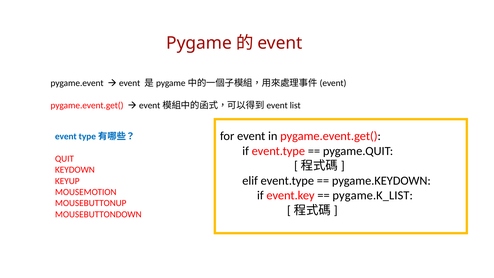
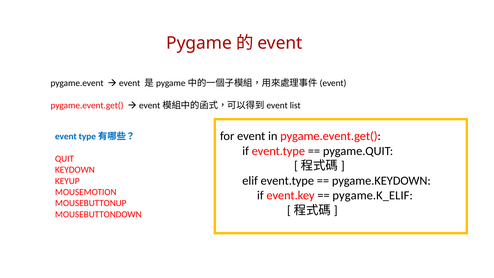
pygame.K_LIST: pygame.K_LIST -> pygame.K_ELIF (373, 195)
